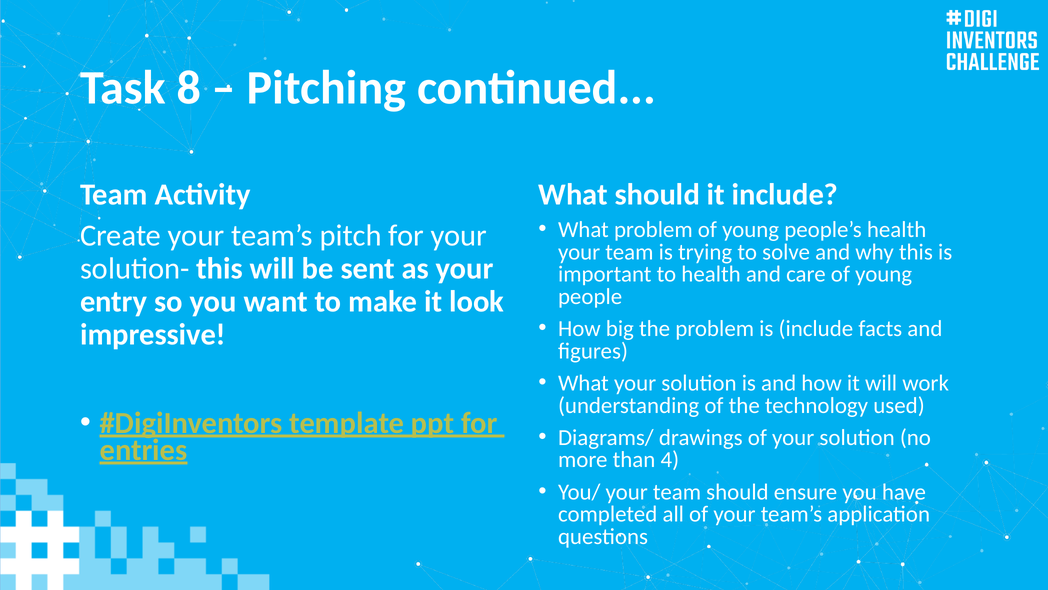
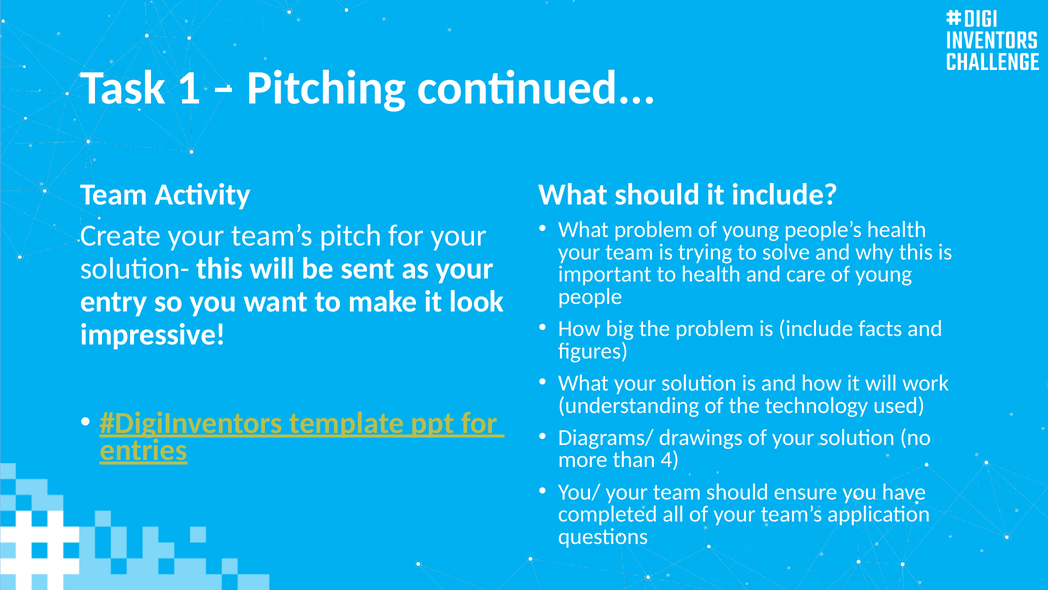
8: 8 -> 1 (189, 88)
